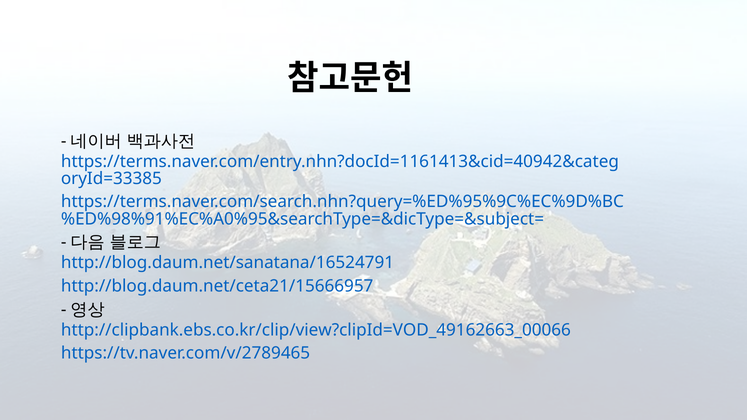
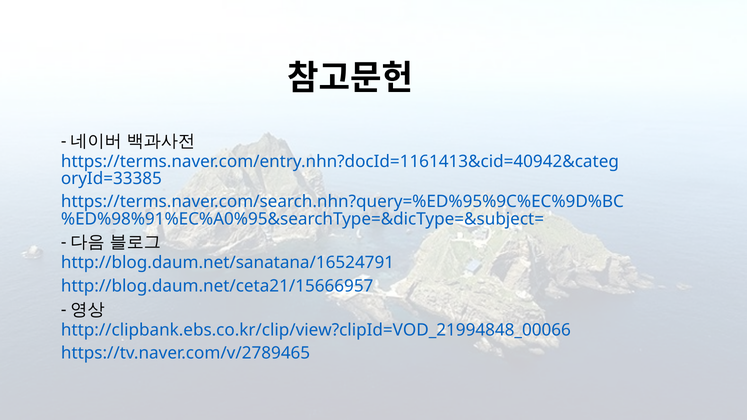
http://clipbank.ebs.co.kr/clip/view?clipId=VOD_49162663_00066: http://clipbank.ebs.co.kr/clip/view?clipId=VOD_49162663_00066 -> http://clipbank.ebs.co.kr/clip/view?clipId=VOD_21994848_00066 (316, 330)
